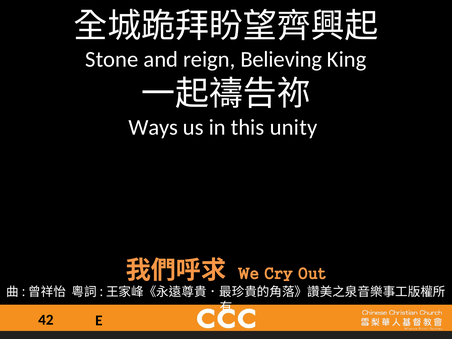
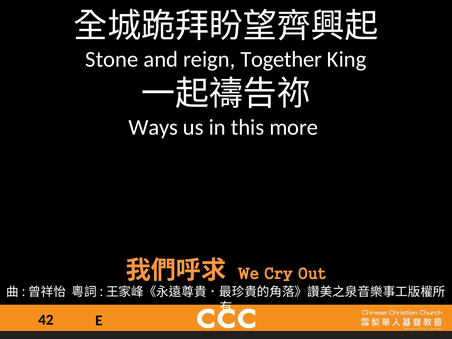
Believing: Believing -> Together (281, 59)
unity: unity -> more (294, 127)
